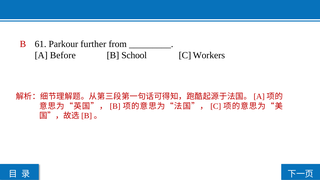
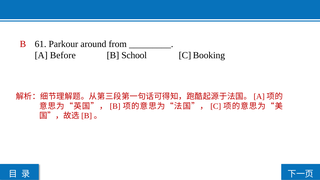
further: further -> around (93, 44)
Workers: Workers -> Booking (209, 55)
